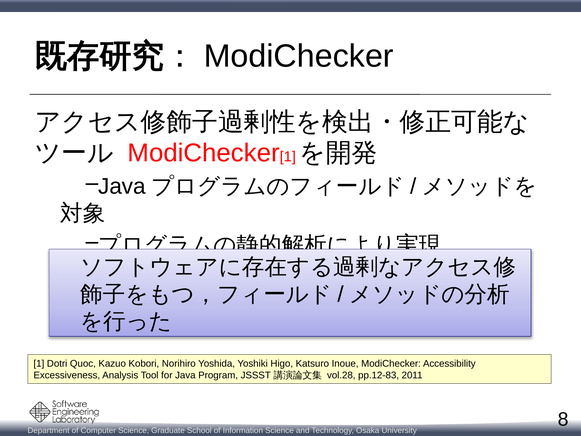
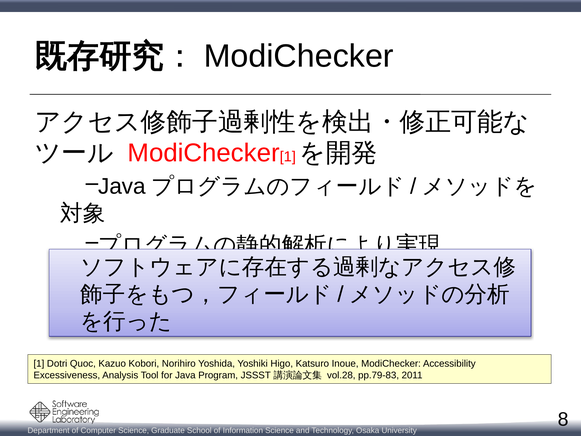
pp.12-83: pp.12-83 -> pp.79-83 (379, 375)
